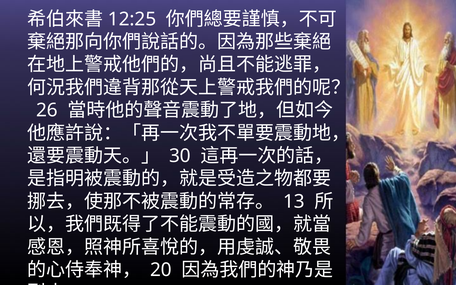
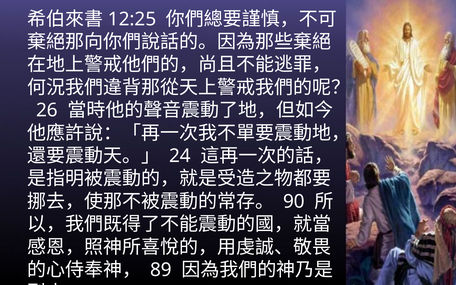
30: 30 -> 24 (180, 156)
13: 13 -> 90 (294, 201)
20: 20 -> 89 (161, 270)
